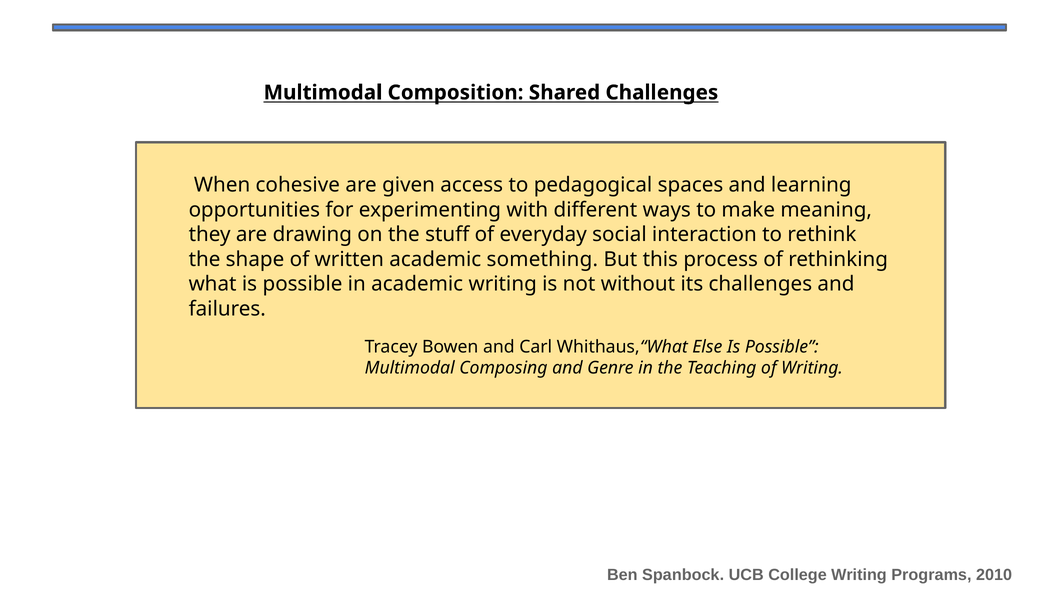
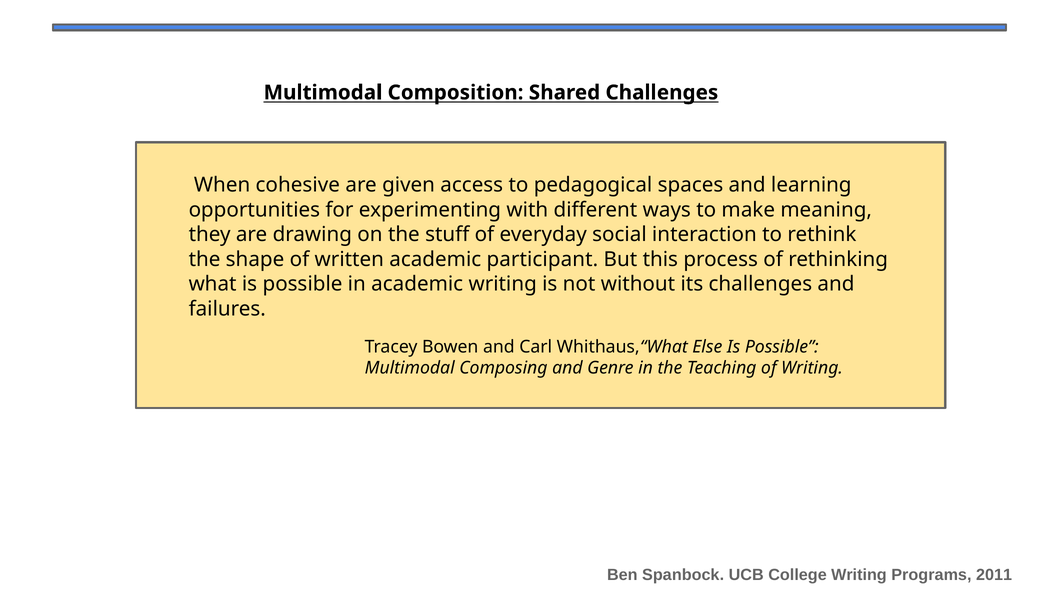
something: something -> participant (542, 259)
2010: 2010 -> 2011 (994, 575)
